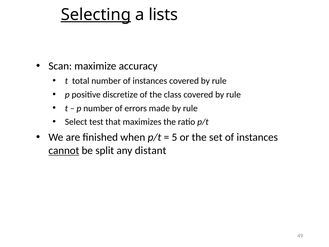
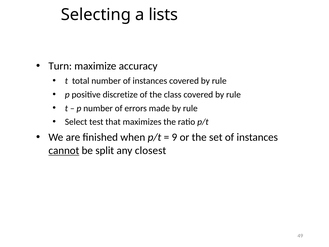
Selecting underline: present -> none (96, 15)
Scan: Scan -> Turn (60, 66)
5: 5 -> 9 (174, 137)
distant: distant -> closest (151, 150)
